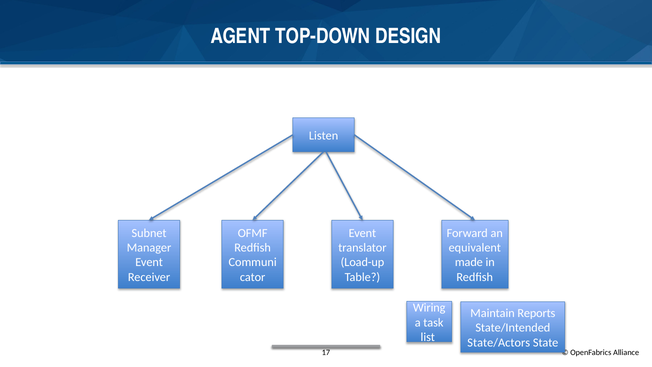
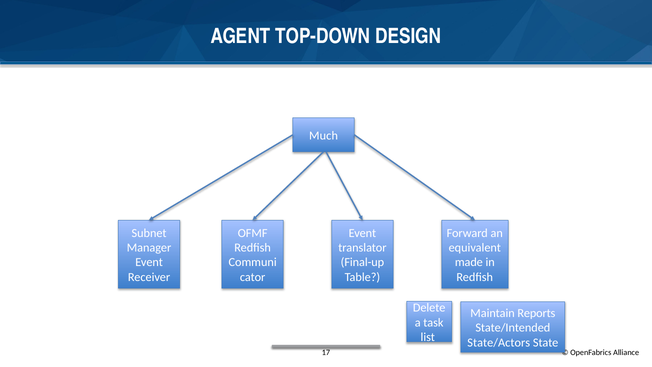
Listen: Listen -> Much (324, 136)
Load-up: Load-up -> Final-up (362, 262)
Wiring: Wiring -> Delete (429, 308)
